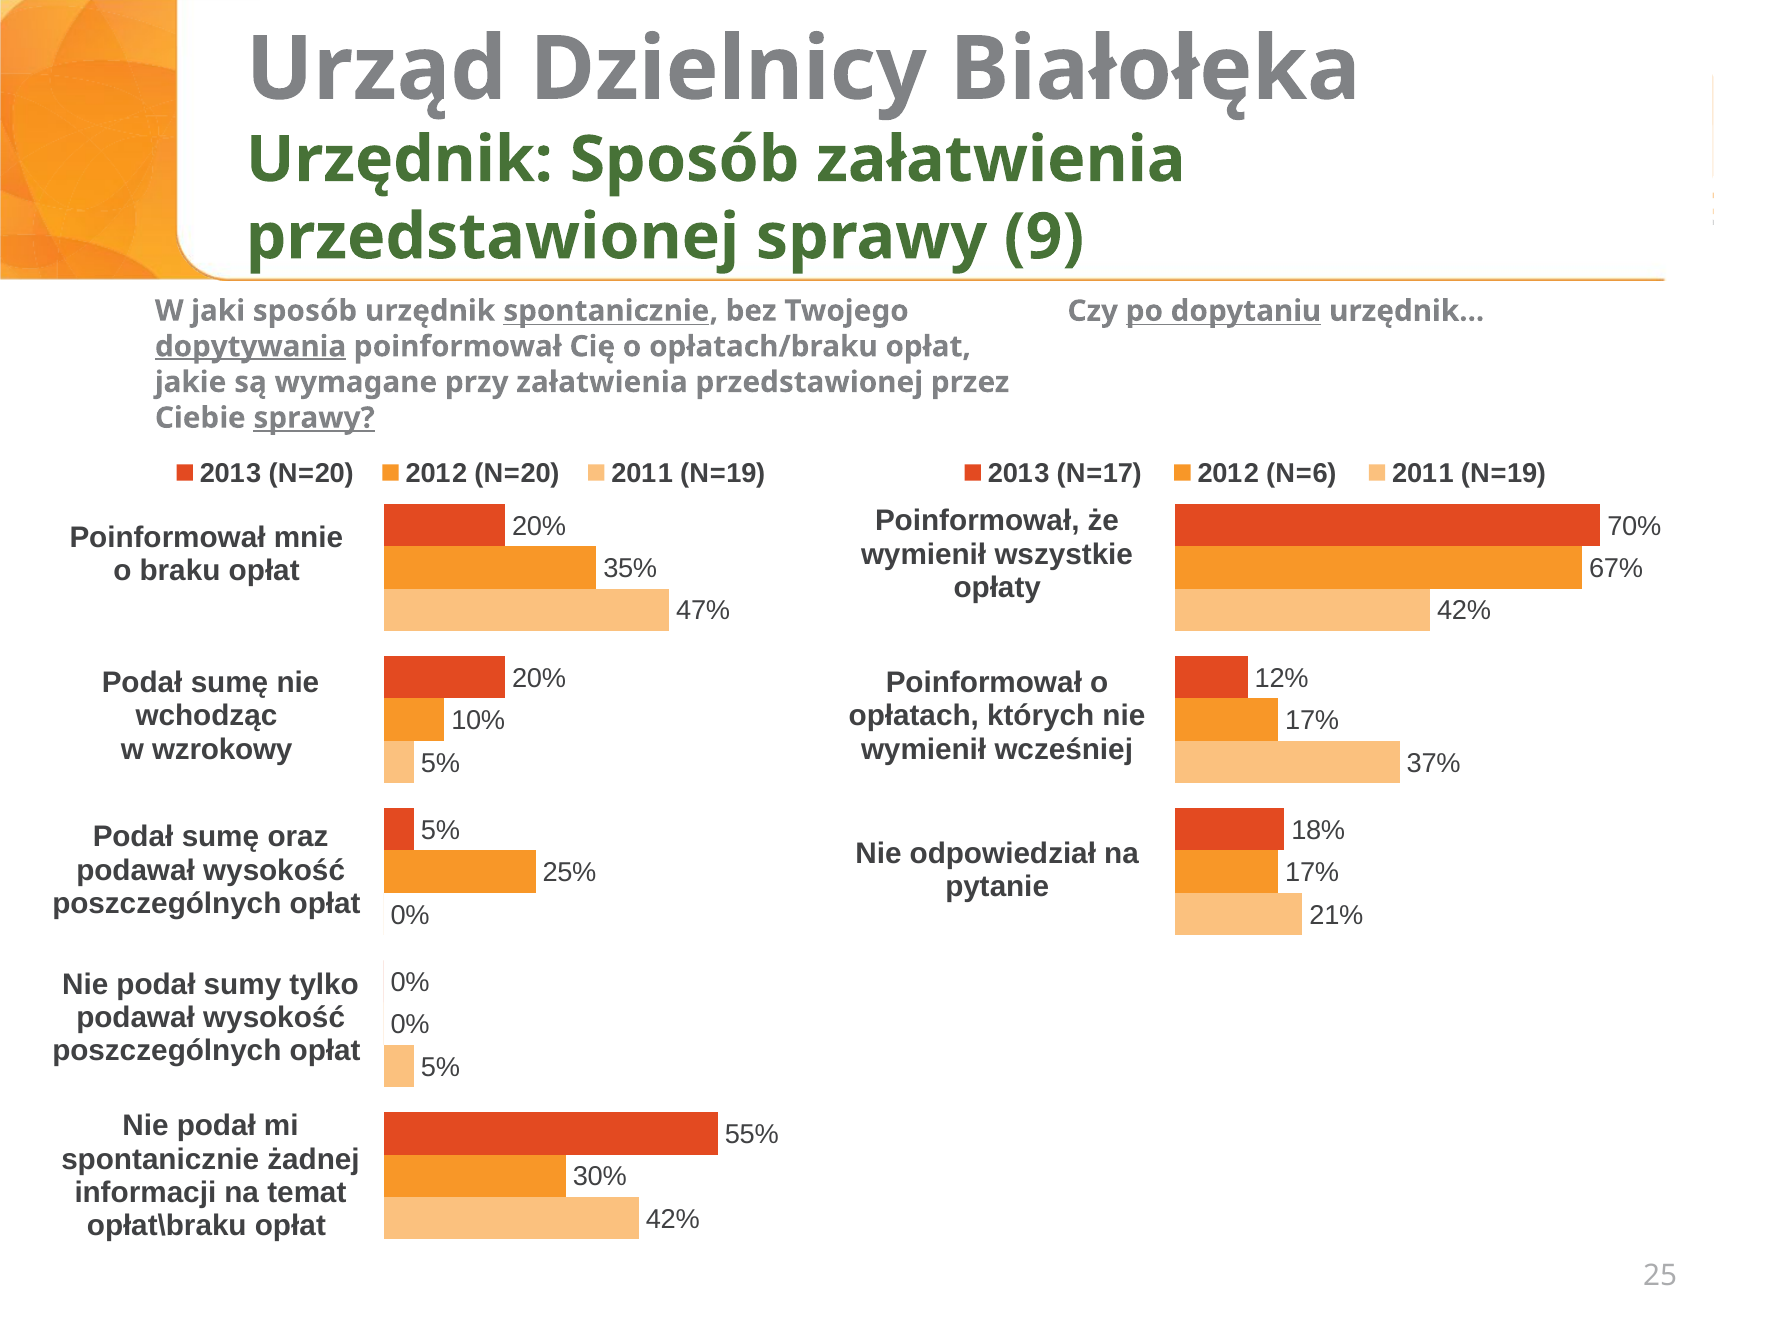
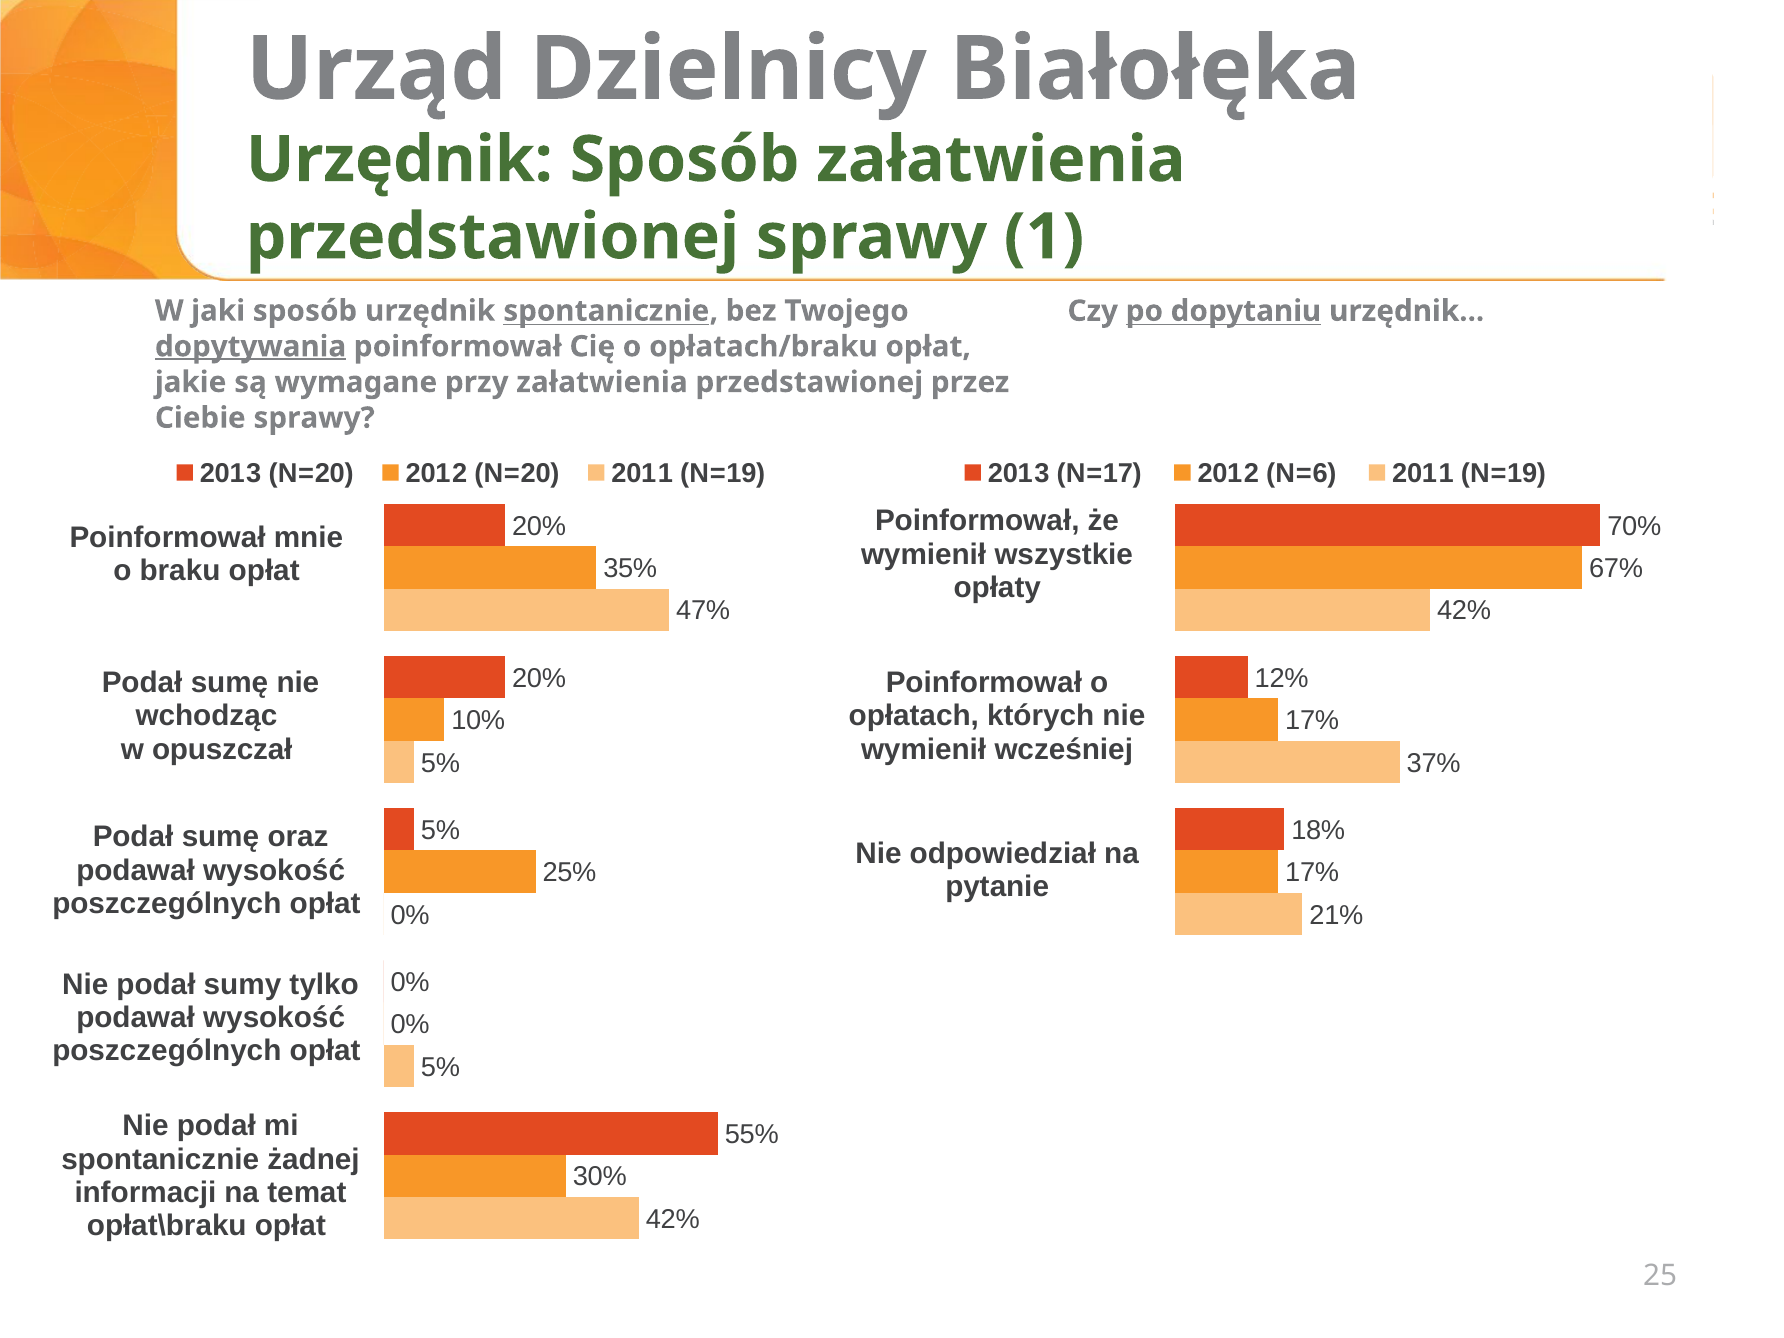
9: 9 -> 1 (1044, 237)
sprawy underline: present -> none (314, 418)
wzrokowy: wzrokowy -> opuszczał (222, 749)
